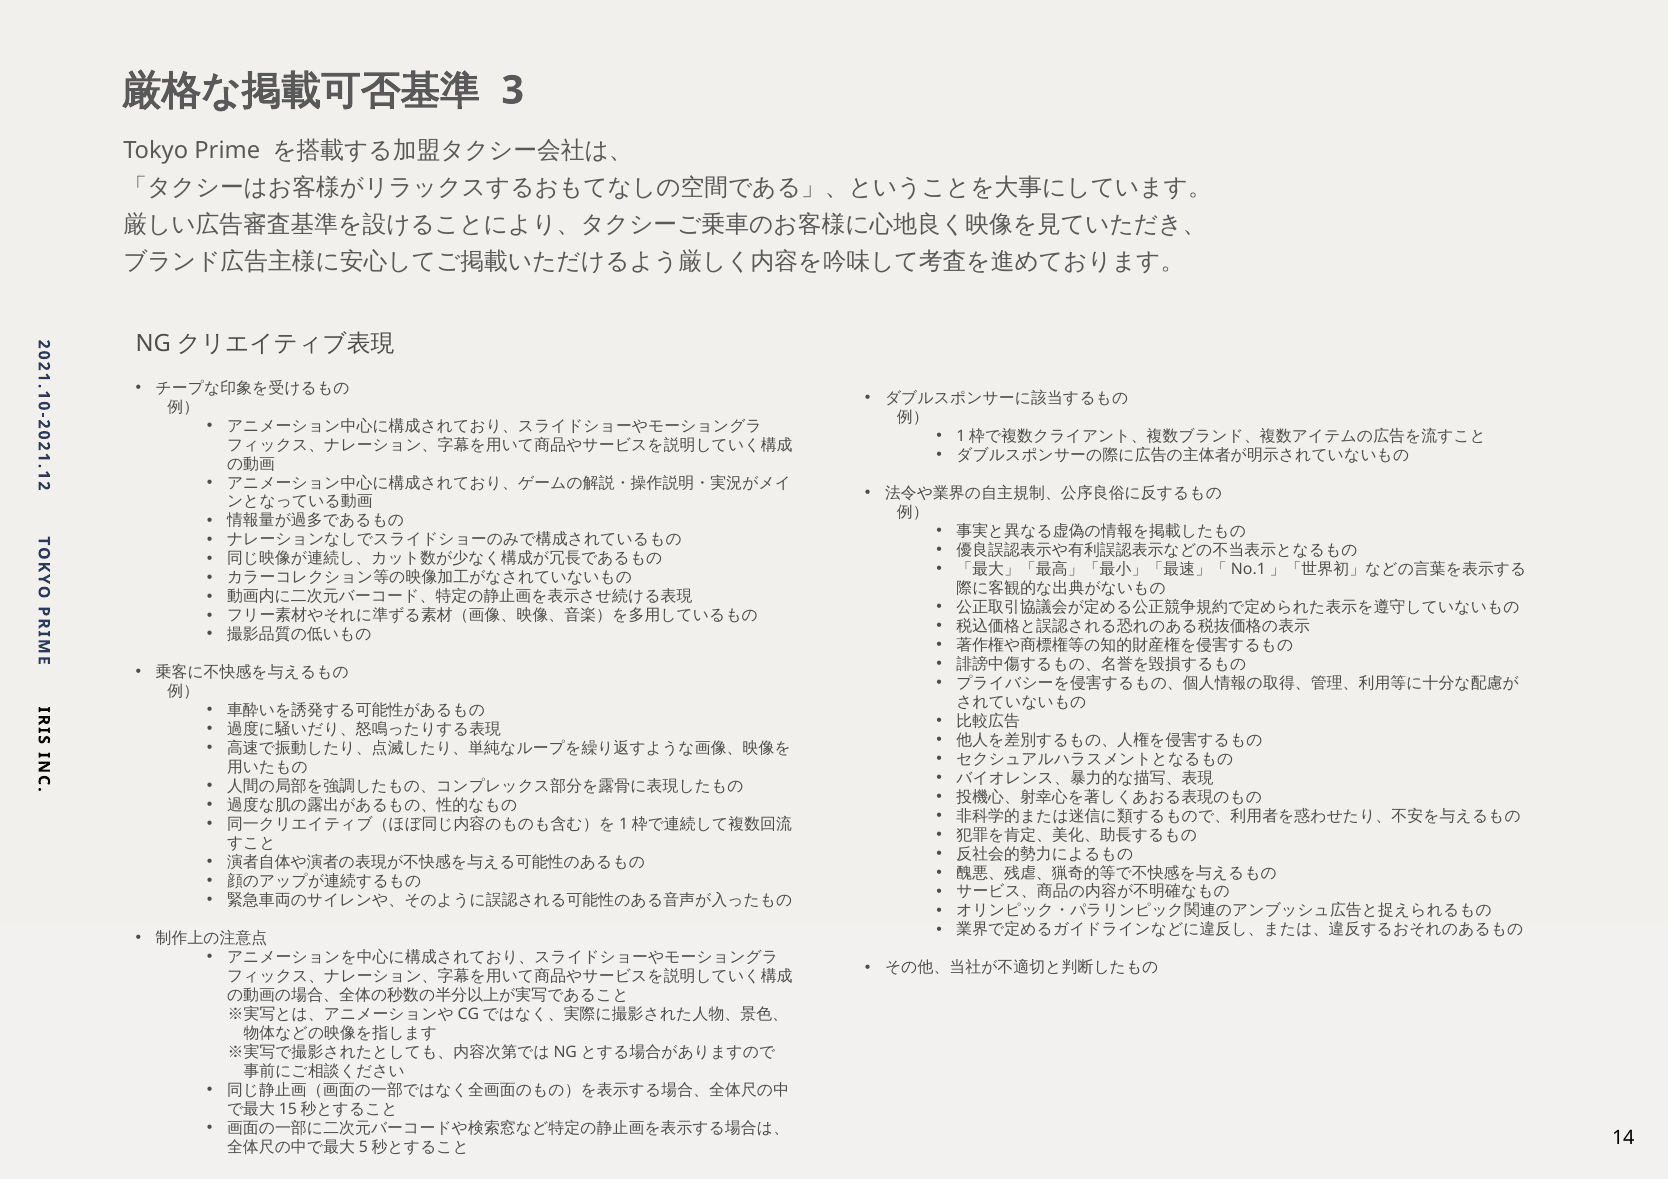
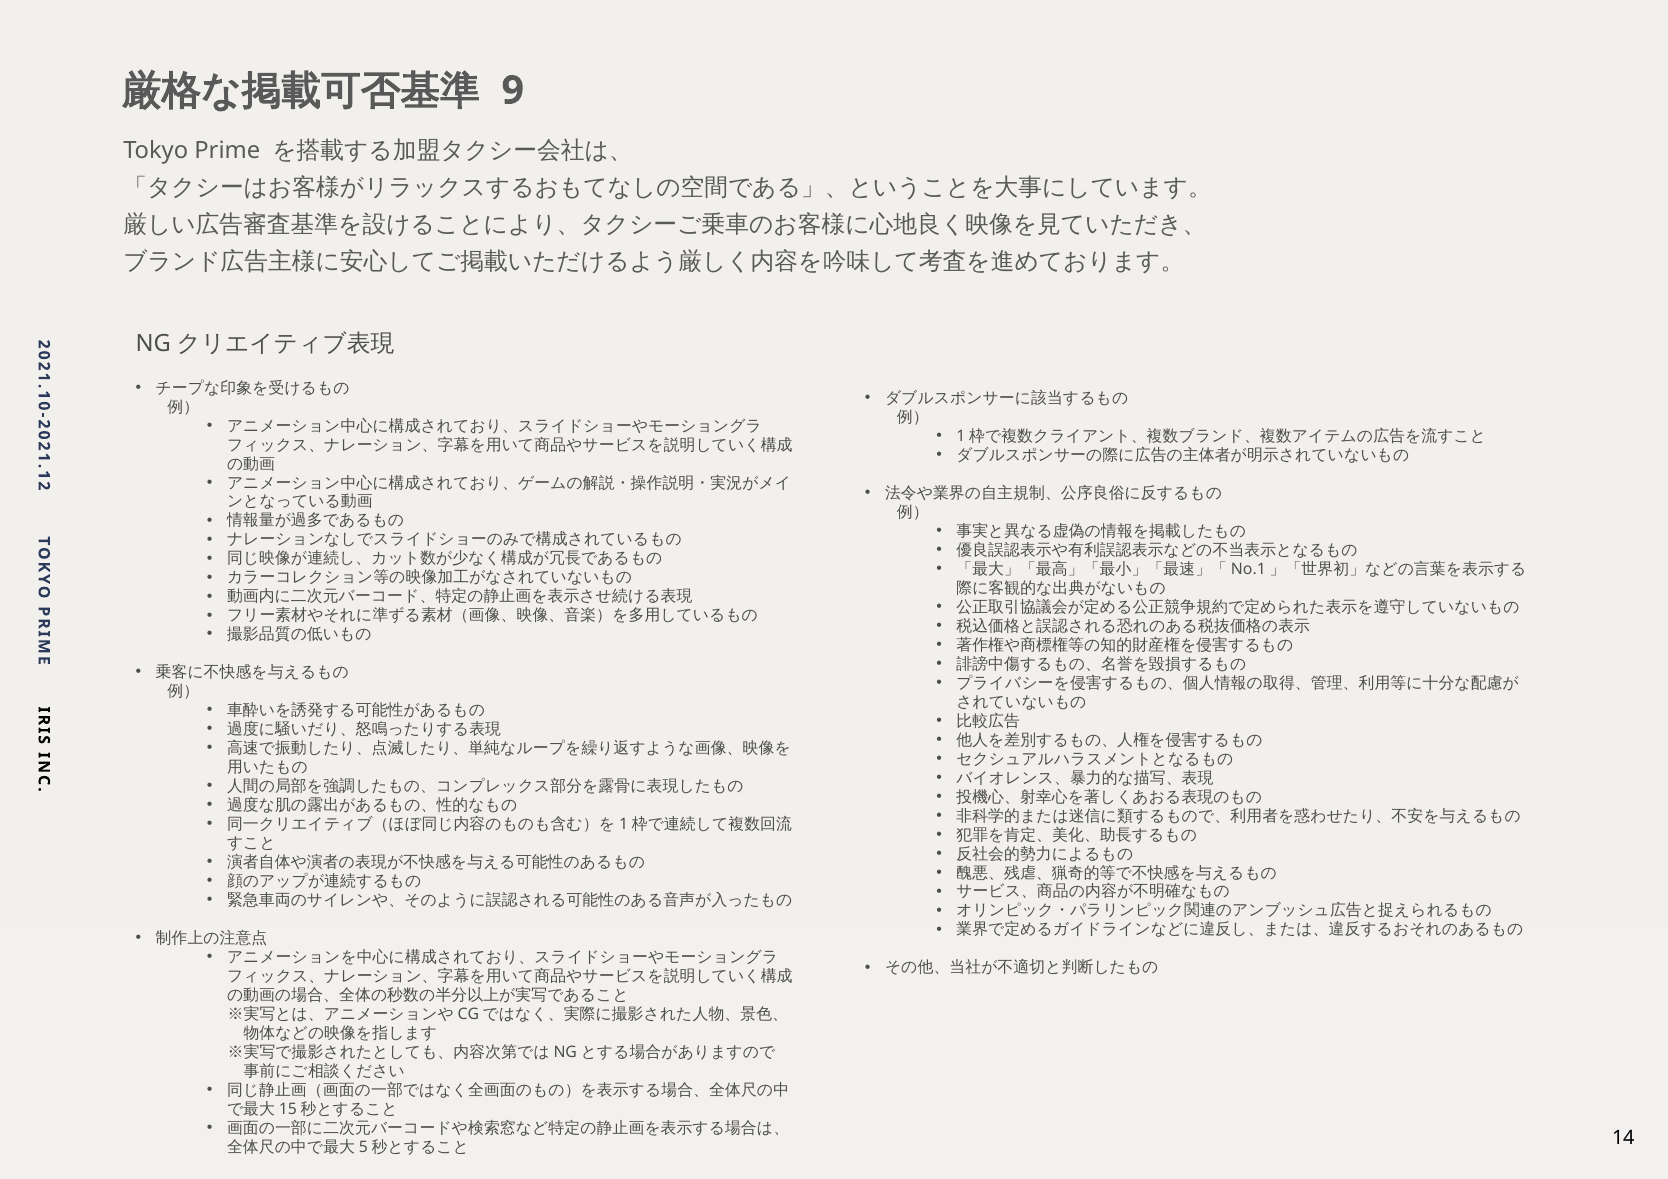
3: 3 -> 9 (513, 91)
